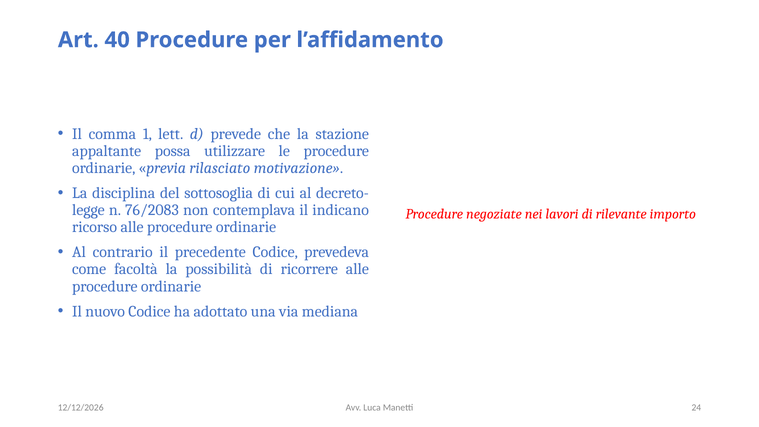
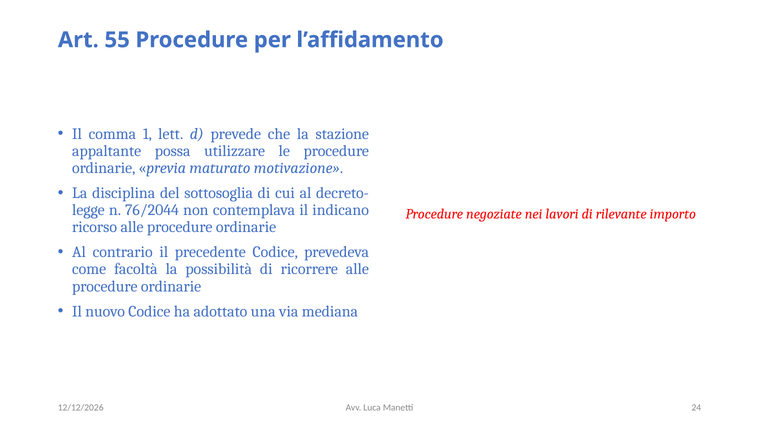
40: 40 -> 55 (117, 40)
rilasciato: rilasciato -> maturato (220, 168)
76/2083: 76/2083 -> 76/2044 (152, 210)
